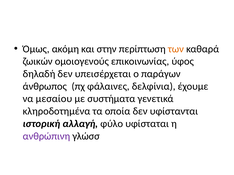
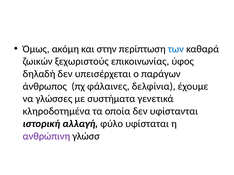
των colour: orange -> blue (176, 49)
ομοιογενούς: ομοιογενούς -> ξεχωριστούς (82, 62)
μεσαίου: μεσαίου -> γλώσσες (54, 99)
